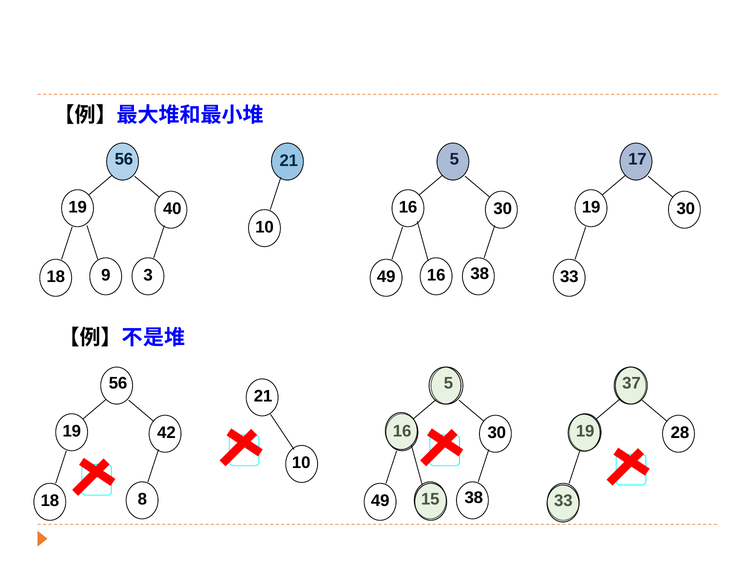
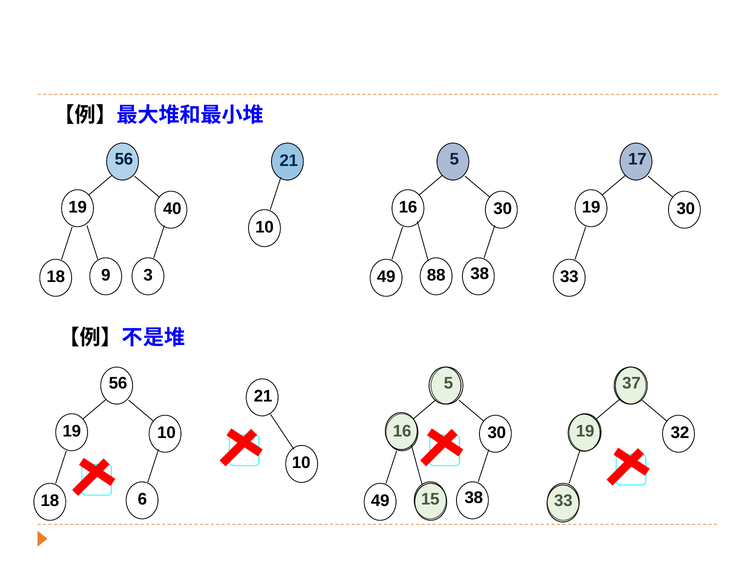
49 16: 16 -> 88 (436, 275)
19 42: 42 -> 10 (166, 433)
28: 28 -> 32 (680, 433)
8: 8 -> 6 (142, 500)
